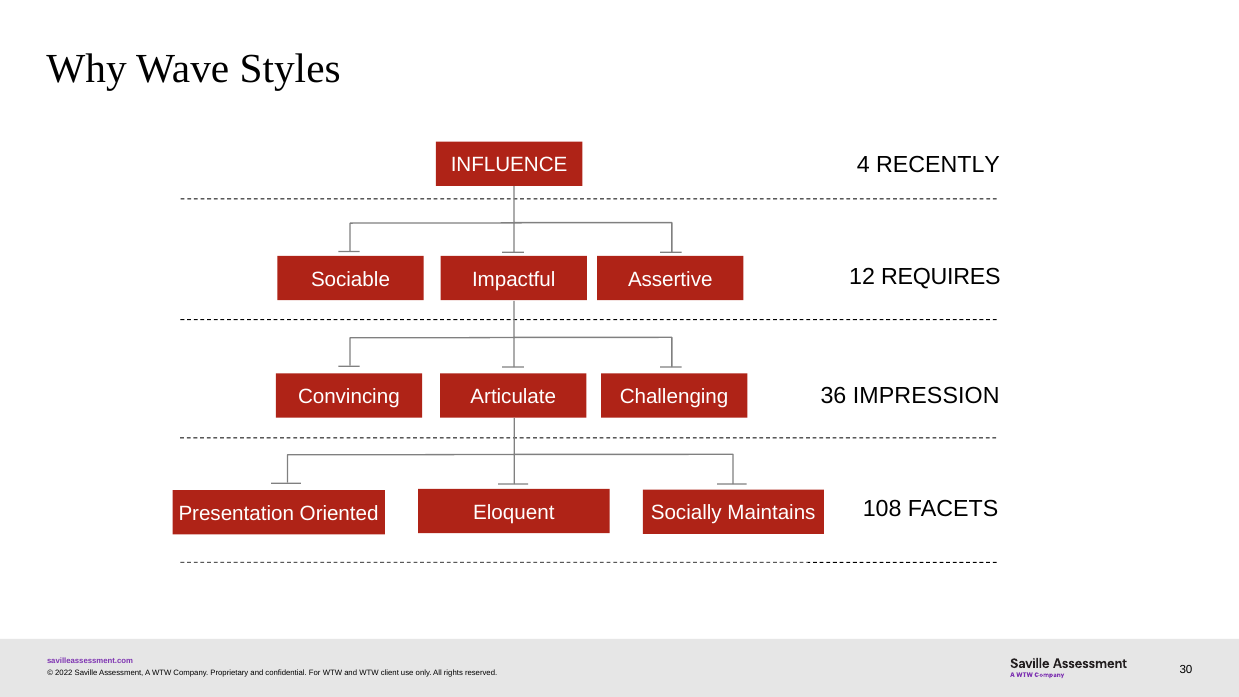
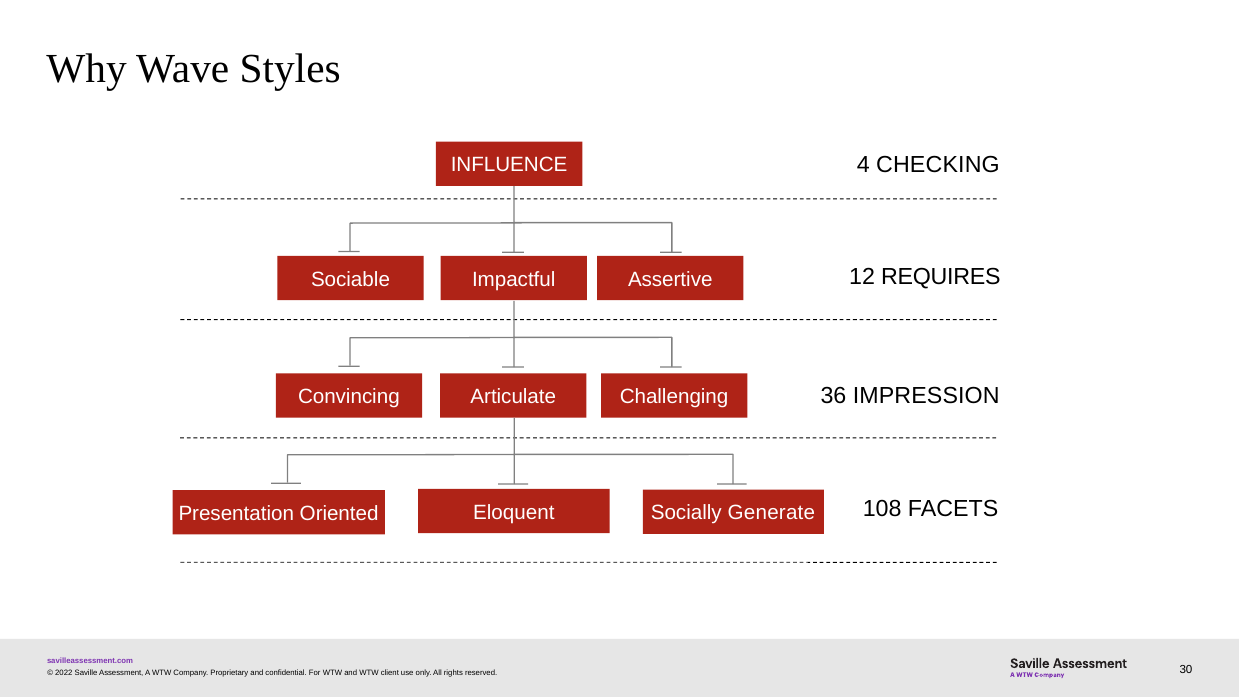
RECENTLY: RECENTLY -> CHECKING (938, 165)
Maintains: Maintains -> Generate (771, 513)
